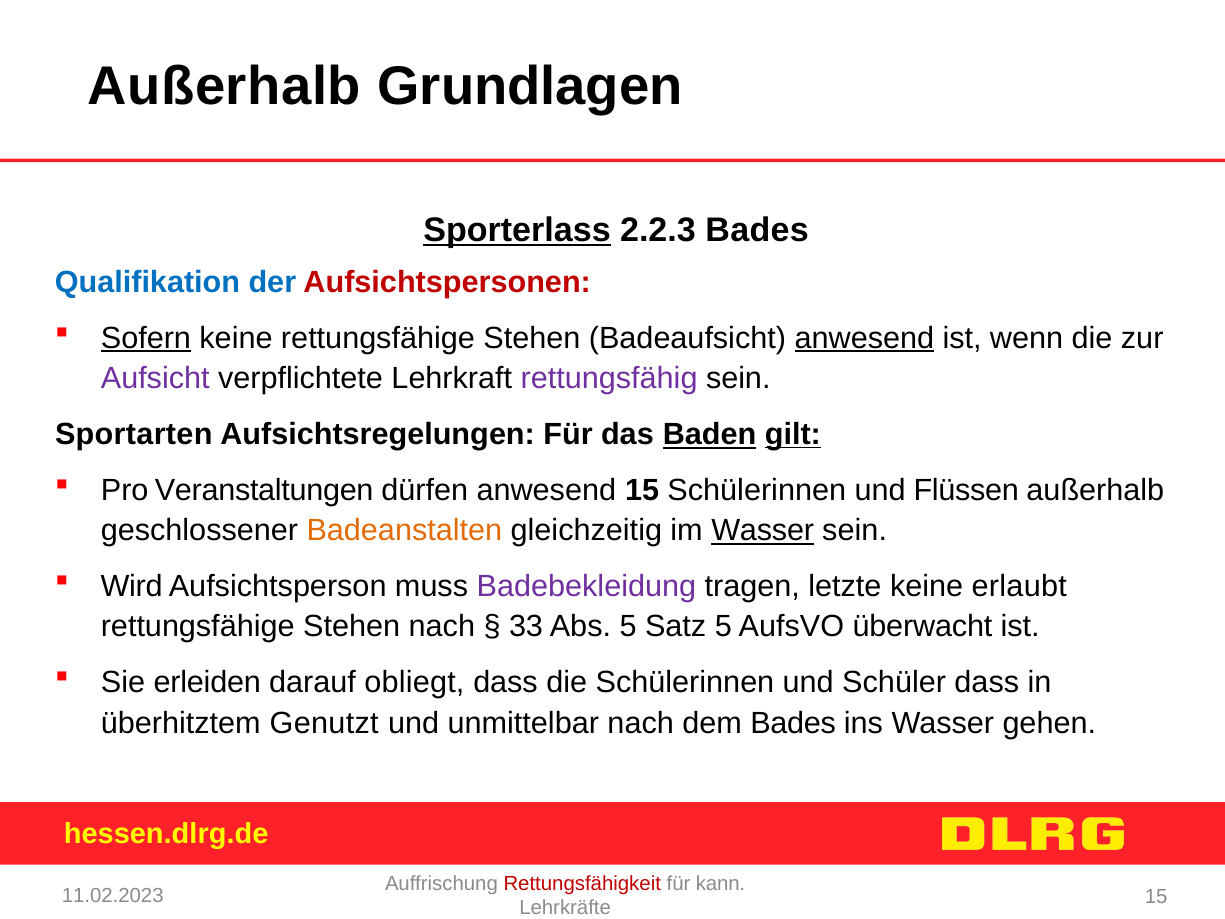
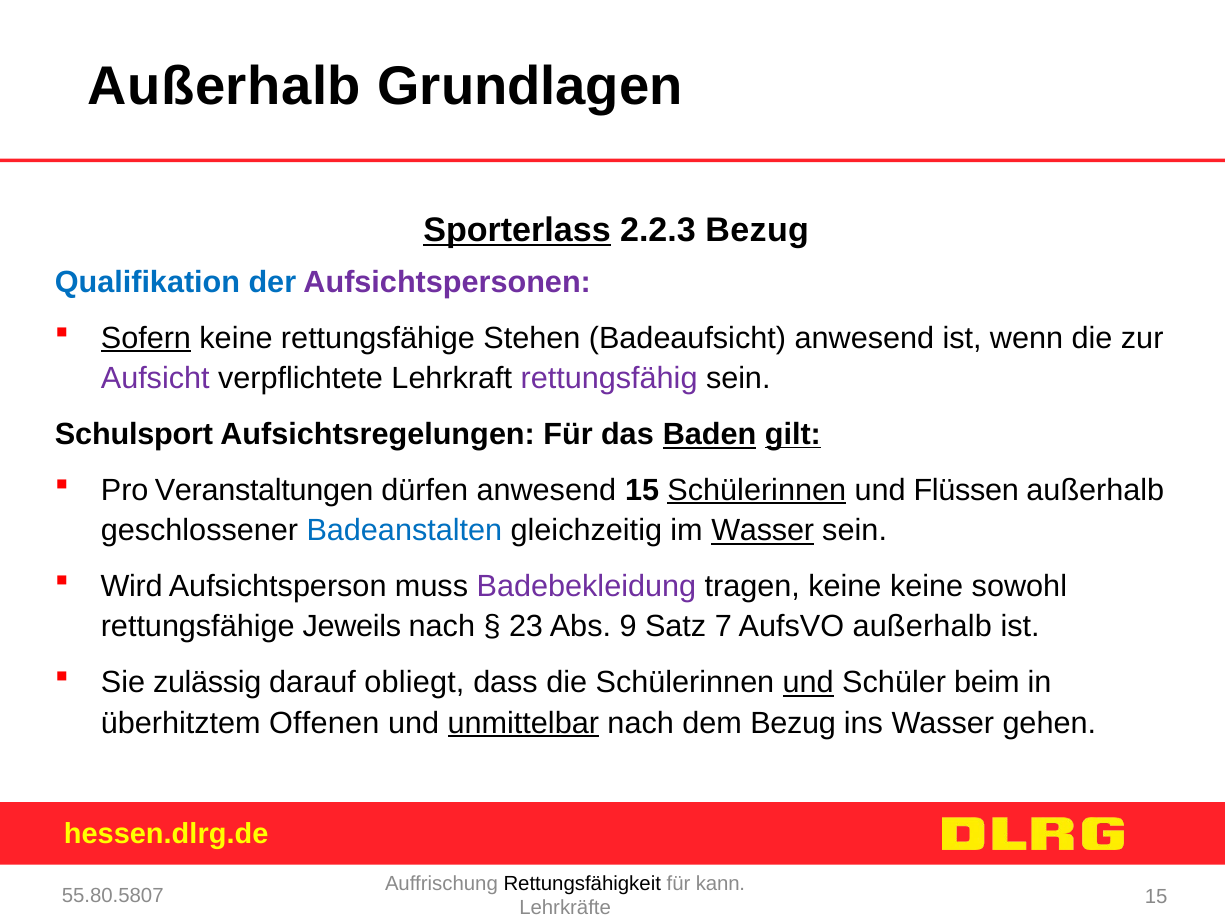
2.2.3 Bades: Bades -> Bezug (757, 230)
Aufsichtspersonen colour: red -> purple (447, 282)
anwesend underline: present -> none (864, 338)
Sportarten: Sportarten -> Schulsport (134, 434)
Schülerinnen underline: none -> present (757, 490)
Badeanstalten colour: orange -> blue (404, 530)
tragen letzte: letzte -> keine (845, 586)
erlaubt: erlaubt -> sowohl (1019, 586)
Stehen: Stehen -> Jeweils (352, 627)
33: 33 -> 23 (526, 627)
Abs 5: 5 -> 9 (628, 627)
Satz 5: 5 -> 7 (723, 627)
AufsVO überwacht: überwacht -> außerhalb (922, 627)
erleiden: erleiden -> zulässig (207, 682)
und underline: none -> present (808, 682)
Schüler dass: dass -> beim (987, 682)
Genutzt: Genutzt -> Offenen (324, 723)
unmittelbar underline: none -> present (523, 723)
dem Bades: Bades -> Bezug (793, 723)
Rettungsfähigkeit colour: red -> black (582, 883)
11.02.2023: 11.02.2023 -> 55.80.5807 (113, 896)
